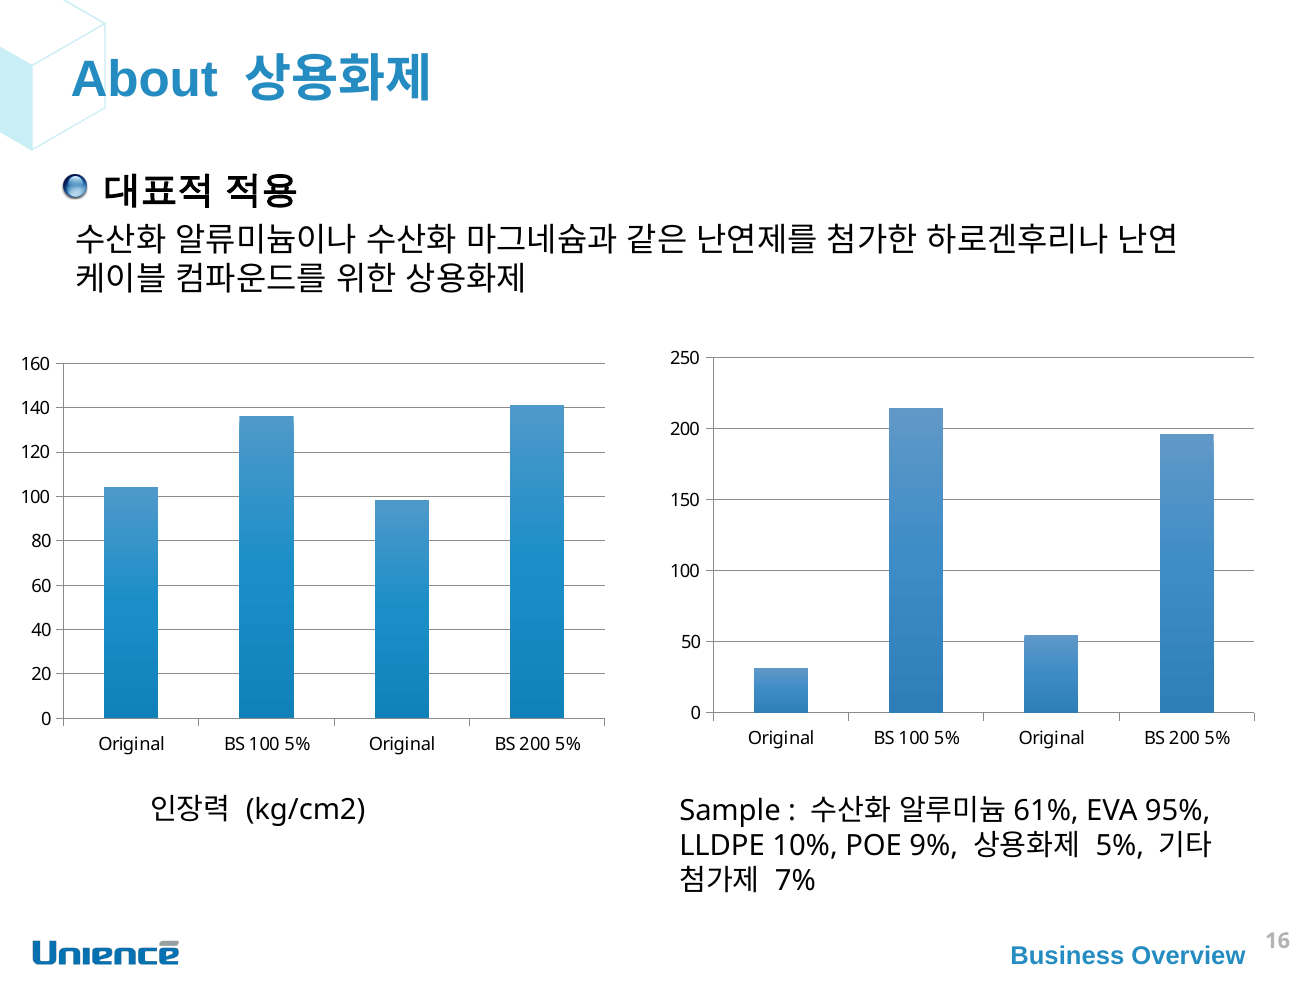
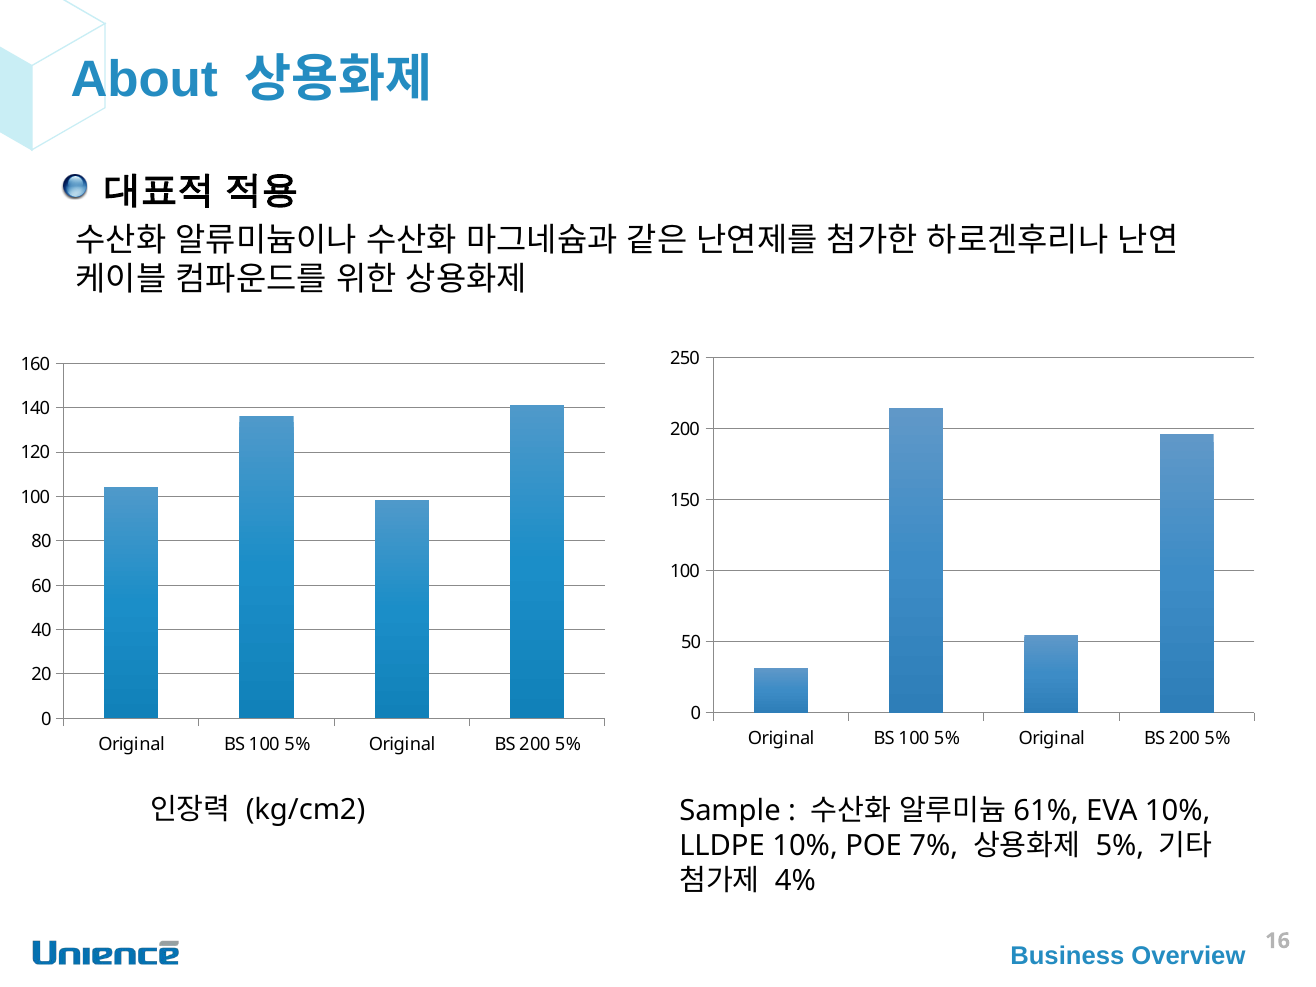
EVA 95%: 95% -> 10% (1178, 811)
9%: 9% -> 7% (934, 846)
7%: 7% -> 4% (795, 881)
